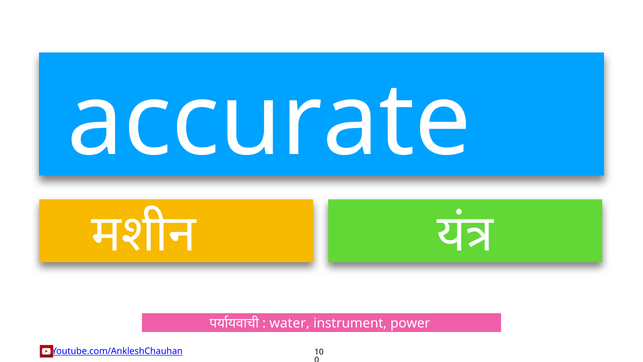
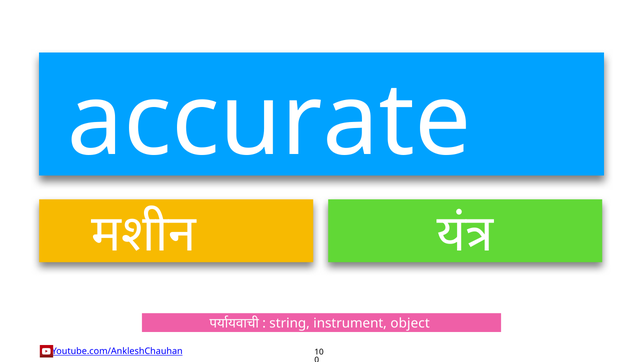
water: water -> string (290, 323)
power: power -> object (410, 323)
